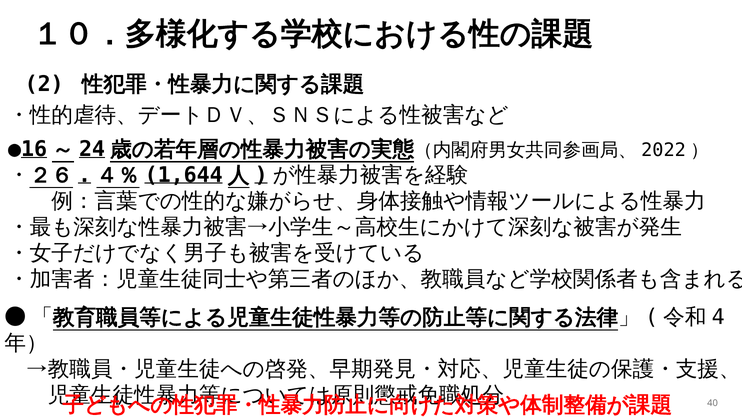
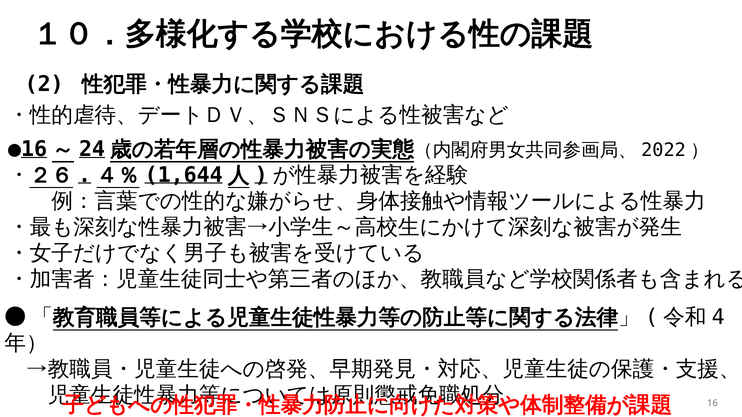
40: 40 -> 16 (713, 404)
